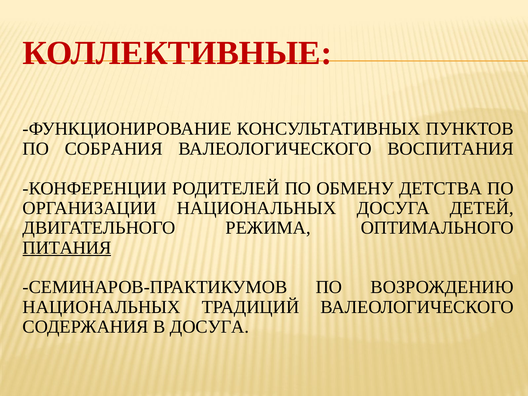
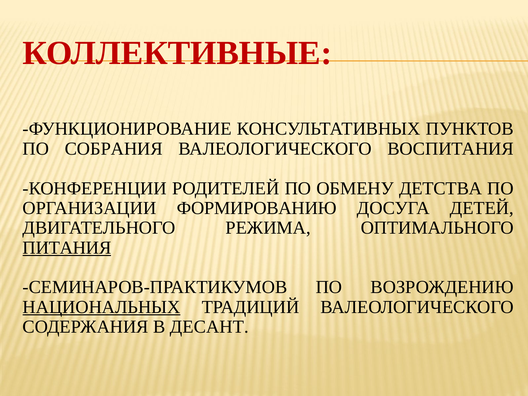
ОРГАНИЗАЦИИ НАЦИОНАЛЬНЫХ: НАЦИОНАЛЬНЫХ -> ФОРМИРОВАНИЮ (257, 208)
НАЦИОНАЛЬНЫХ underline: none -> present (102, 307)
В ДОСУГА: ДОСУГА -> ДЕСАНТ (209, 327)
